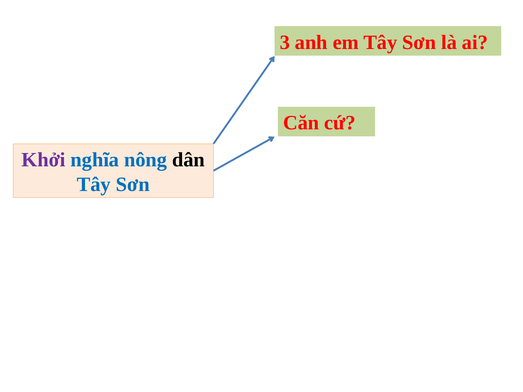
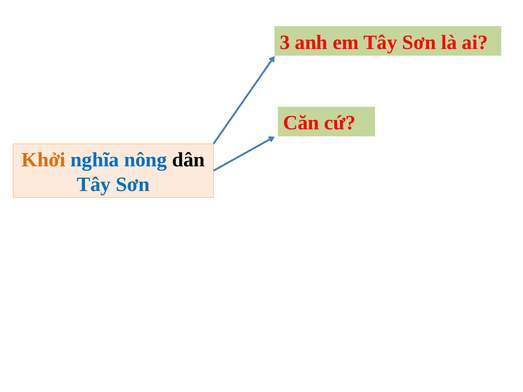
Khởi colour: purple -> orange (44, 160)
